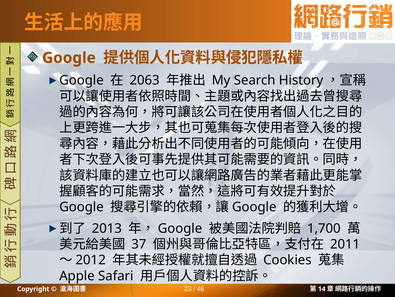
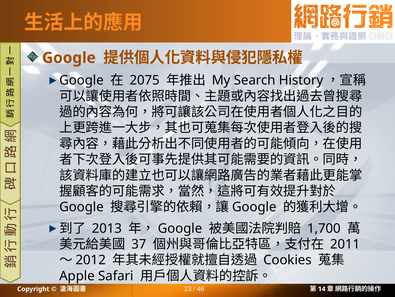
2063: 2063 -> 2075 (145, 80)
